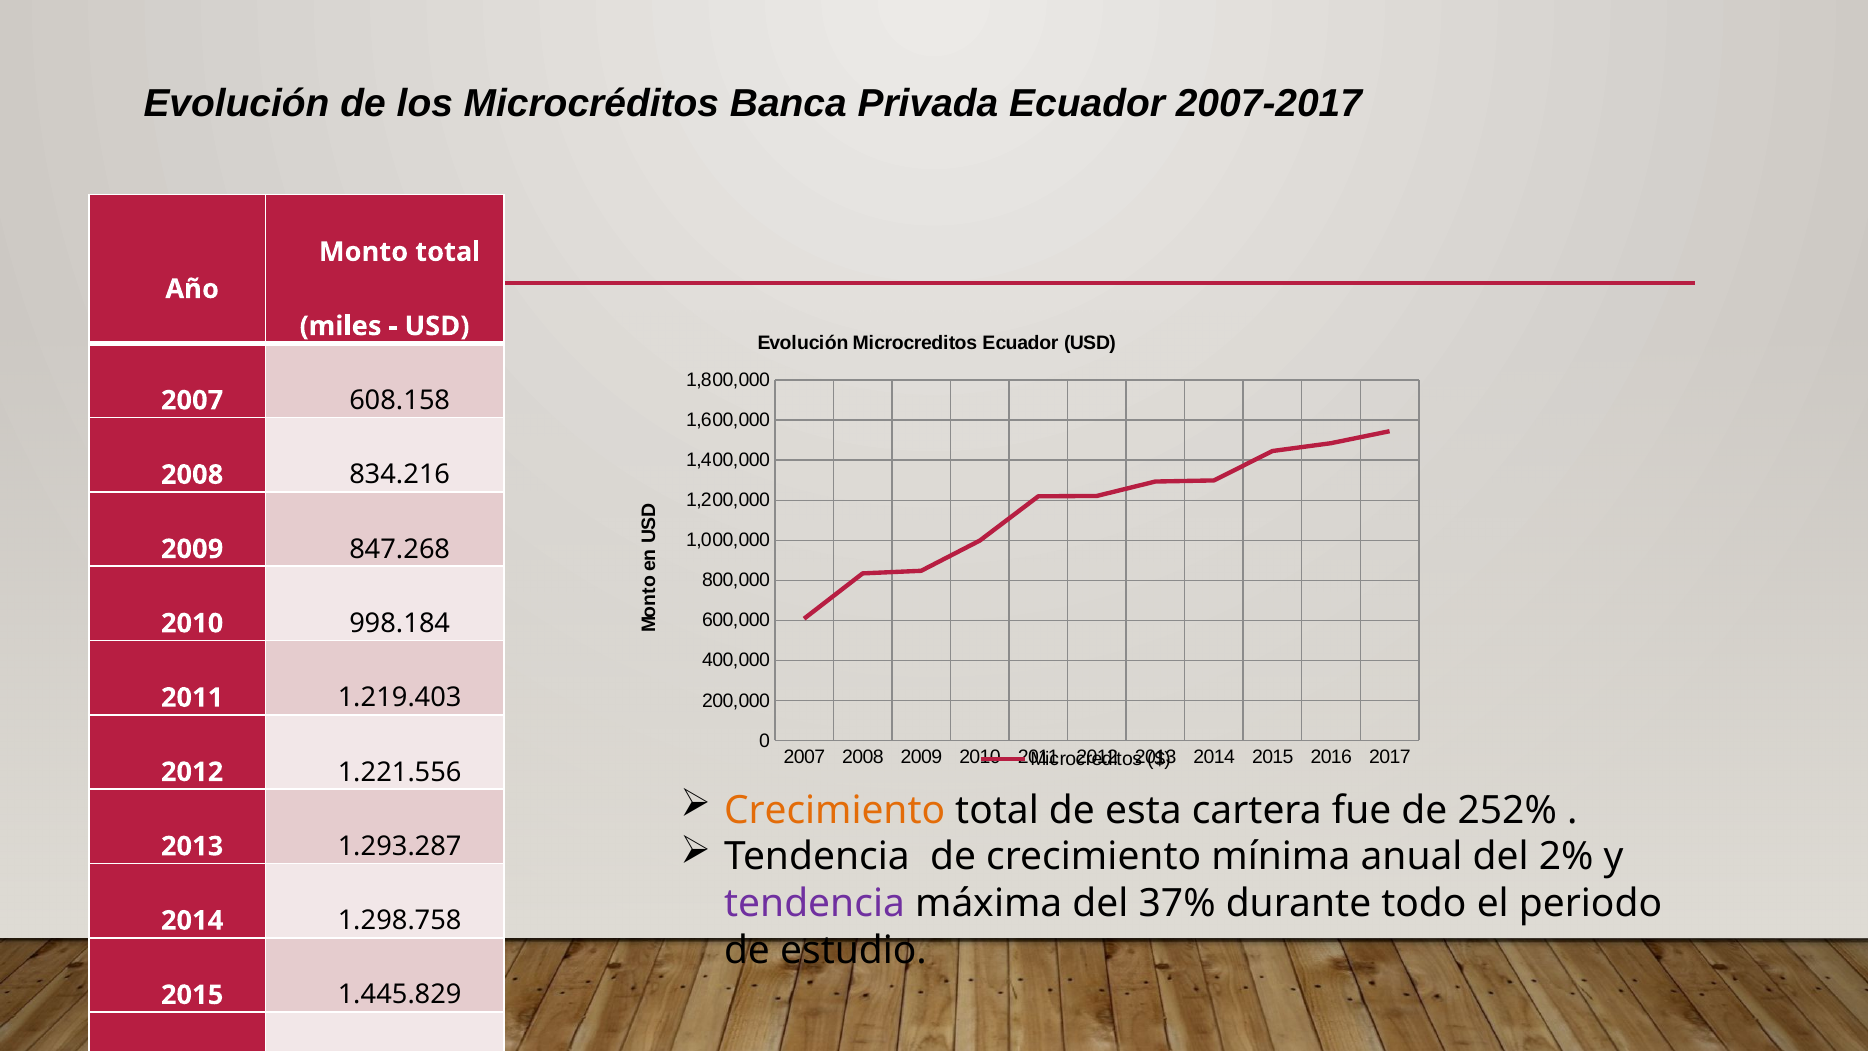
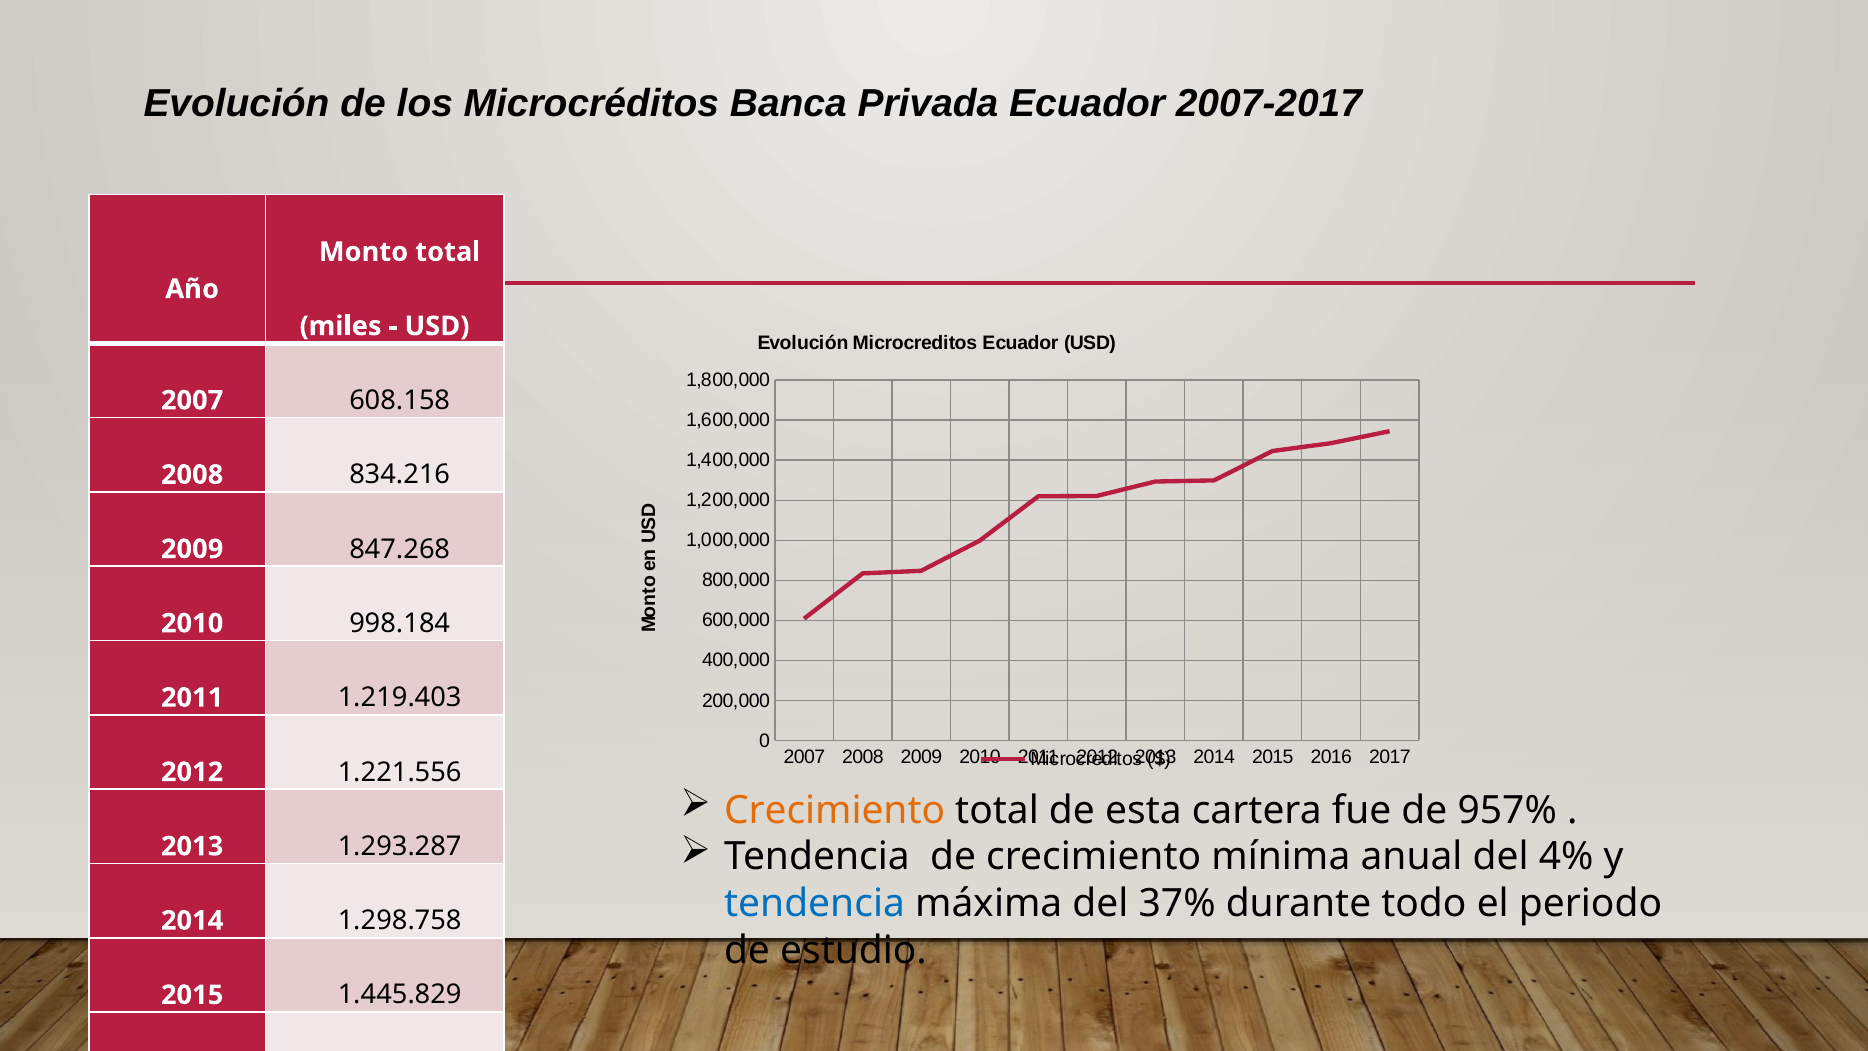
252%: 252% -> 957% (1507, 810)
2%: 2% -> 4% (1566, 857)
tendencia colour: purple -> blue (815, 903)
